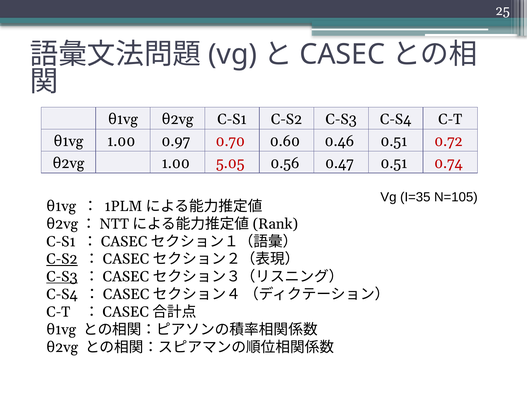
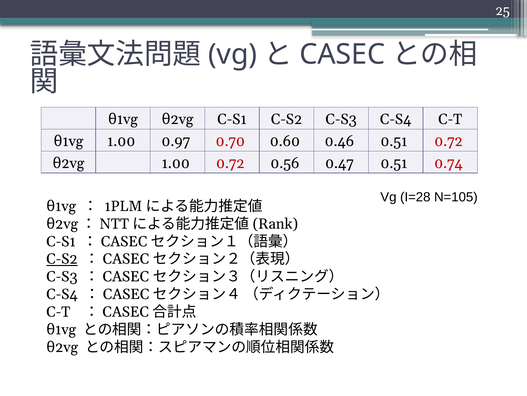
1.00 5.05: 5.05 -> 0.72 (230, 163)
I=35: I=35 -> I=28 (415, 197)
C-S3 underline: present -> none (62, 276)
